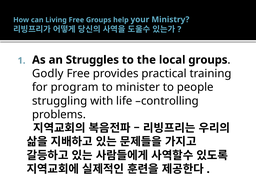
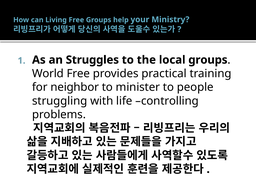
Godly: Godly -> World (48, 74)
program: program -> neighbor (75, 87)
